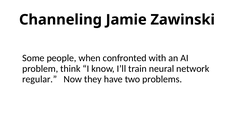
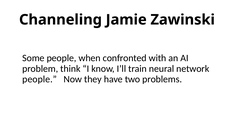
regular: regular -> people (40, 79)
